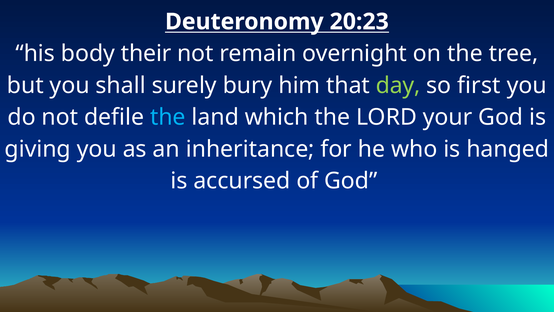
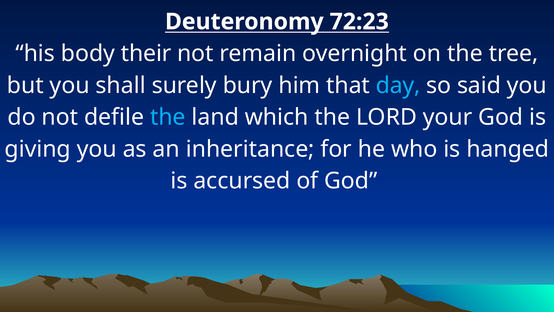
20:23: 20:23 -> 72:23 (359, 22)
day colour: light green -> light blue (398, 85)
first: first -> said (479, 85)
